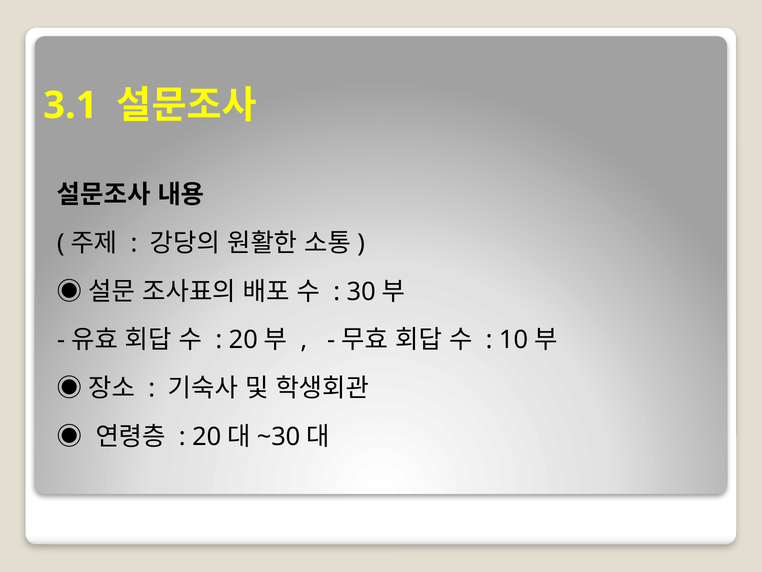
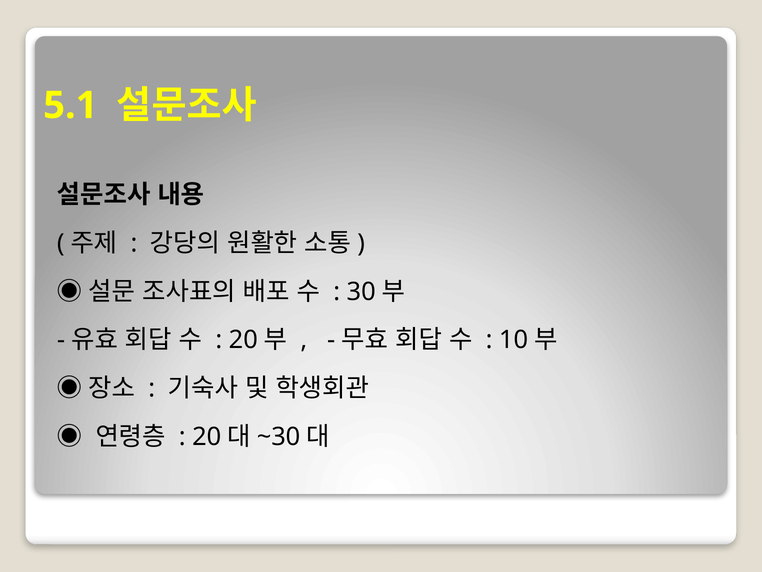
3.1: 3.1 -> 5.1 (70, 105)
